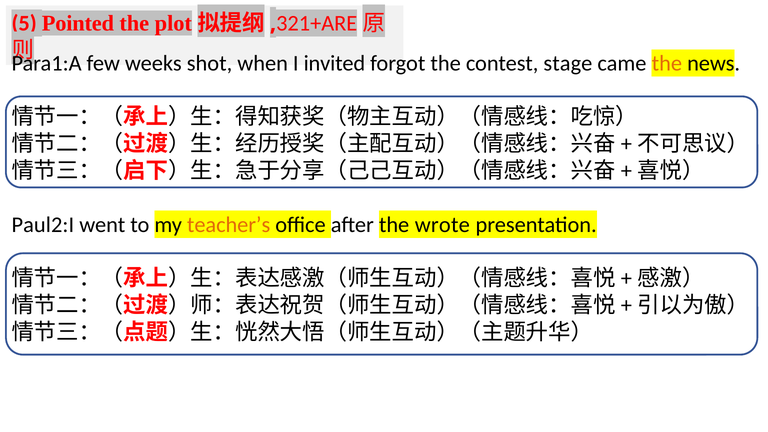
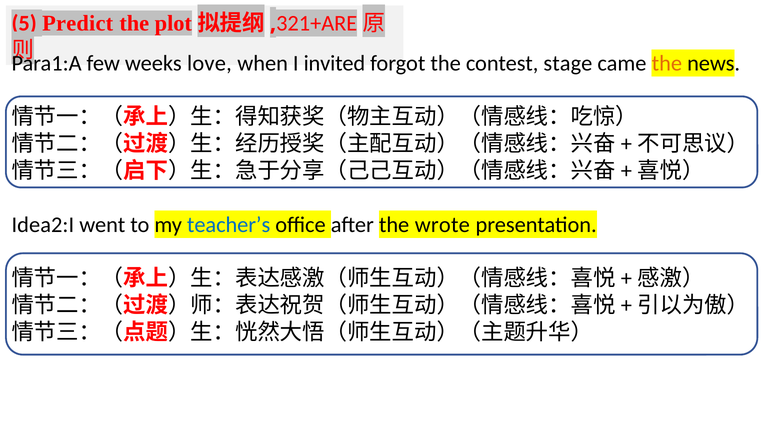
Pointed: Pointed -> Predict (78, 23)
shot: shot -> love (209, 63)
Paul2:I: Paul2:I -> Idea2:I (43, 225)
teacher’s colour: orange -> blue (229, 225)
